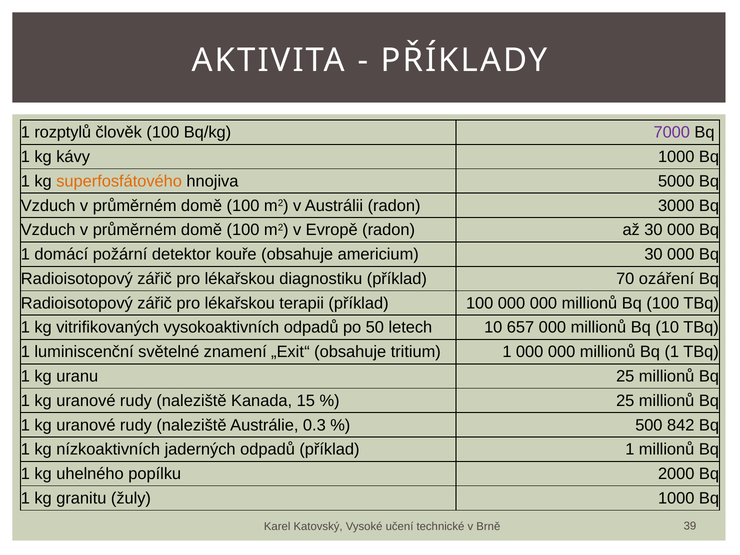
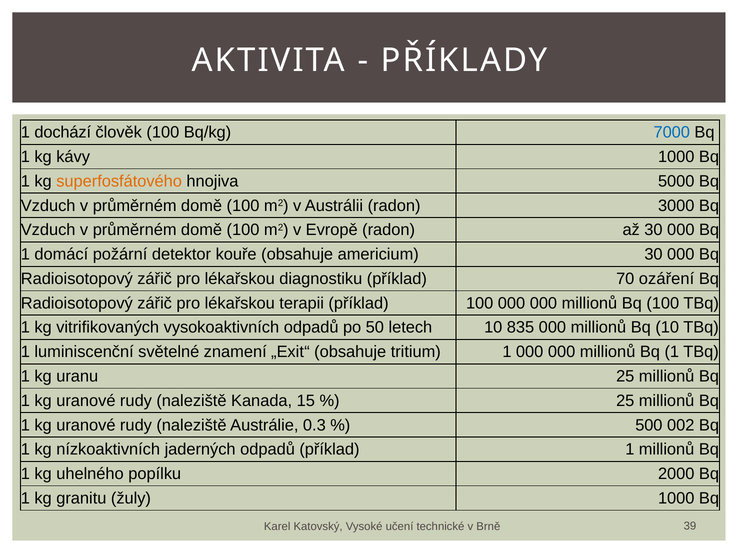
rozptylů: rozptylů -> dochází (63, 132)
7000 colour: purple -> blue (672, 132)
657: 657 -> 835 (521, 328)
842: 842 -> 002 (681, 425)
